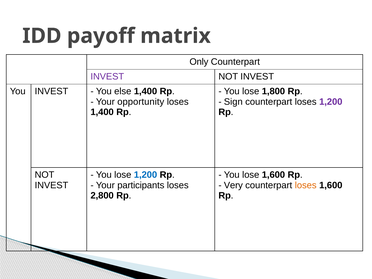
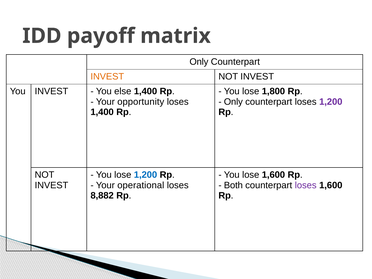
INVEST colour: purple -> orange (107, 77)
Sign: Sign -> Only (233, 102)
participants: participants -> operational (141, 185)
Very: Very -> Both (233, 185)
loses colour: orange -> purple (306, 185)
2,800: 2,800 -> 8,882 (102, 196)
